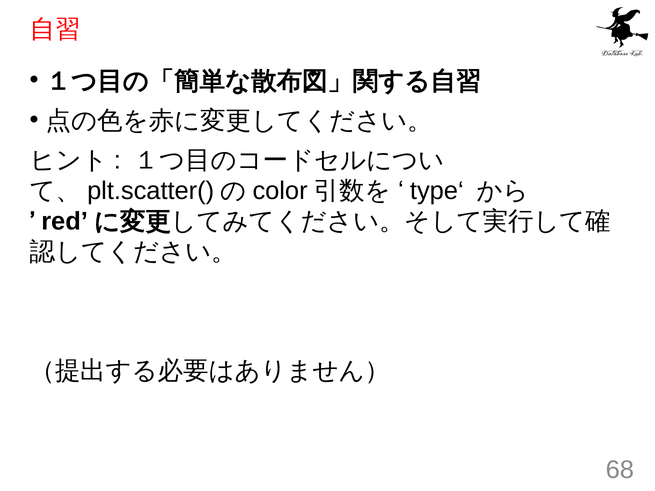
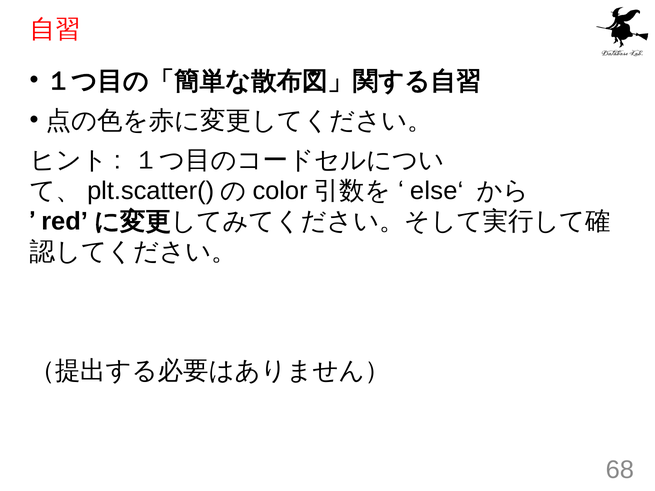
type‘: type‘ -> else‘ (437, 191)
